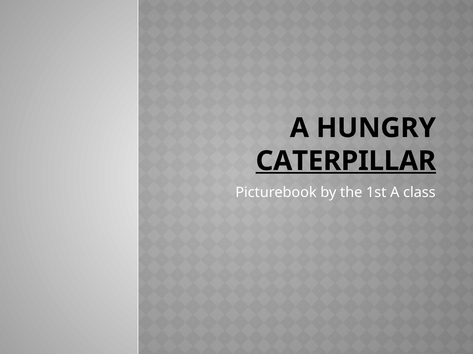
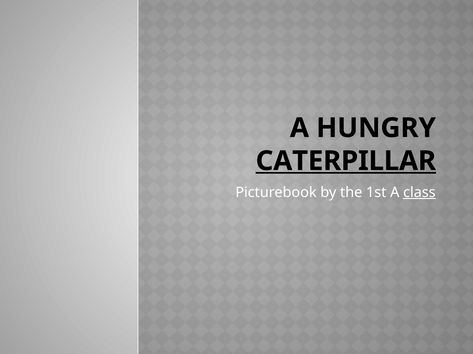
class underline: none -> present (419, 193)
